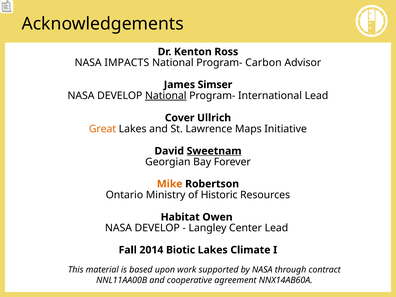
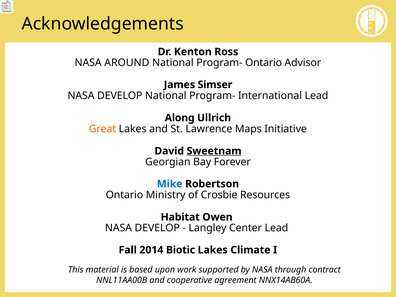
IMPACTS: IMPACTS -> AROUND (127, 63)
Program- Carbon: Carbon -> Ontario (264, 63)
National underline: present -> none (166, 96)
Cover: Cover -> Along (180, 118)
Mike colour: orange -> blue (170, 184)
Historic: Historic -> Crosbie (219, 195)
